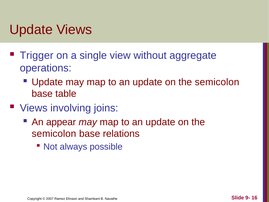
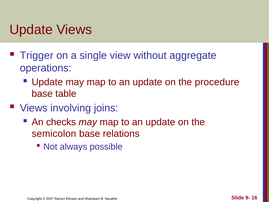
semicolon: semicolon -> procedure (217, 82)
appear: appear -> checks (61, 122)
